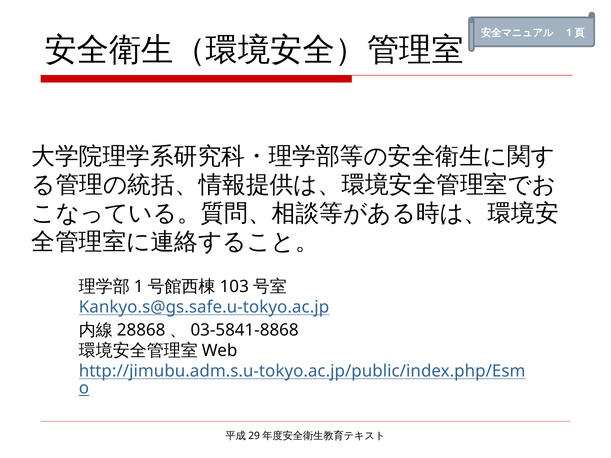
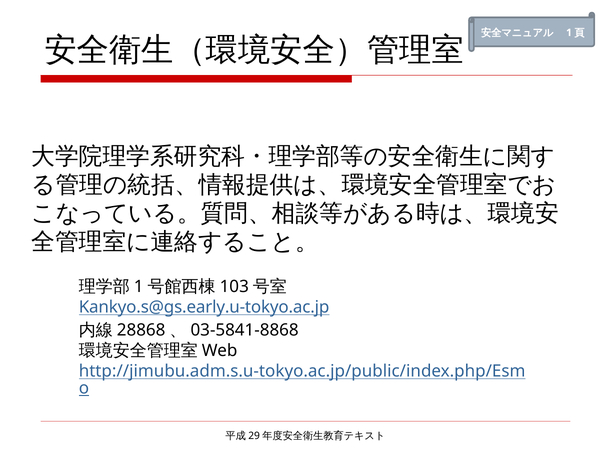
Kankyo.s@gs.safe.u-tokyo.ac.jp: Kankyo.s@gs.safe.u-tokyo.ac.jp -> Kankyo.s@gs.early.u-tokyo.ac.jp (204, 307)
